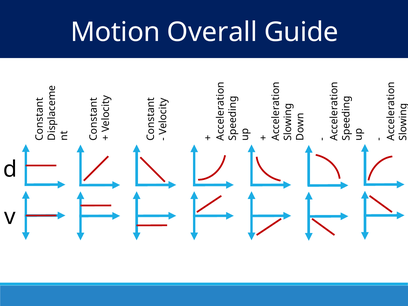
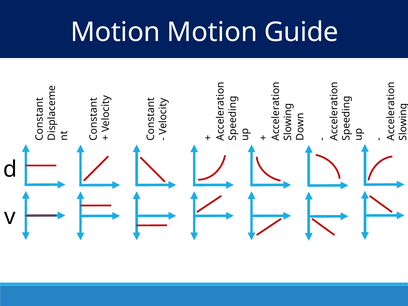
Motion Overall: Overall -> Motion (212, 32)
